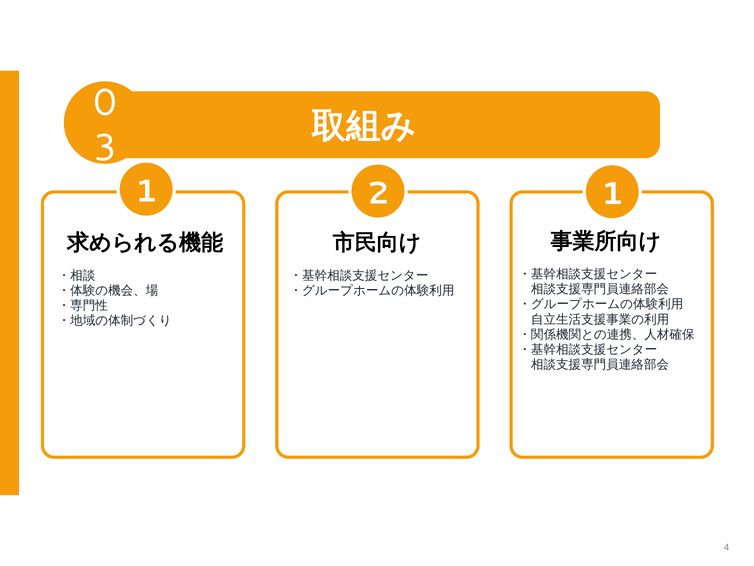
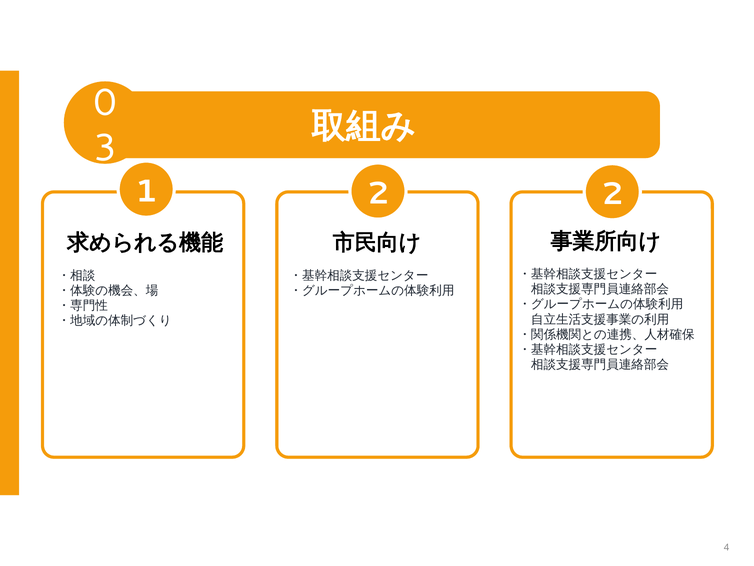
2 1: 1 -> 2 (612, 194)
